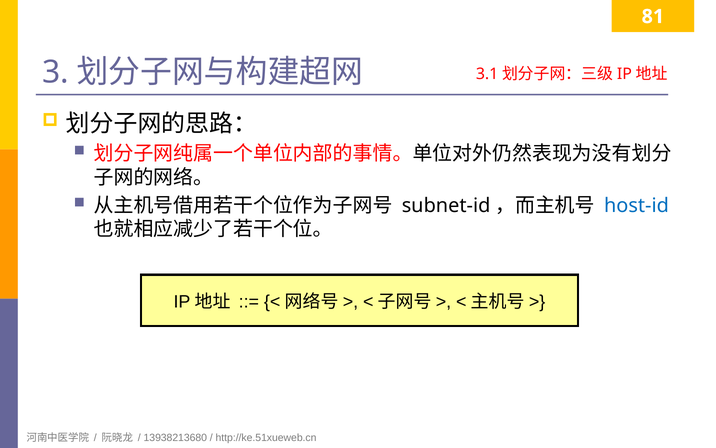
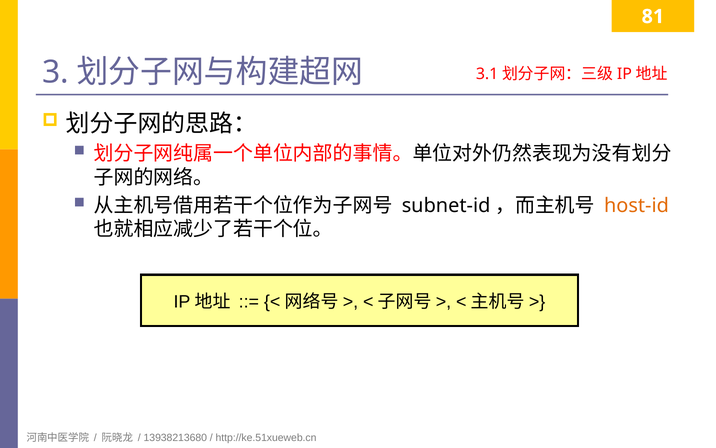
host-id colour: blue -> orange (636, 205)
